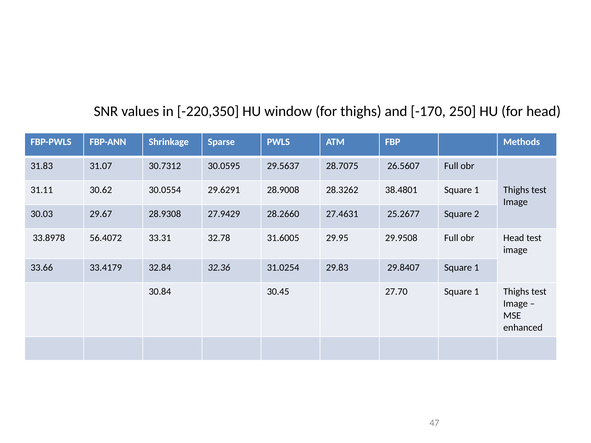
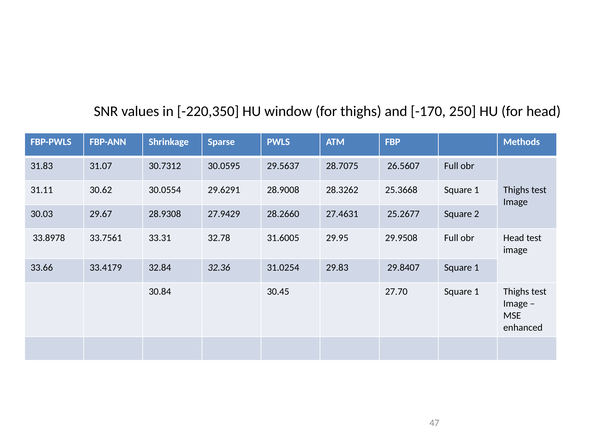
38.4801: 38.4801 -> 25.3668 (401, 190)
56.4072: 56.4072 -> 33.7561 (106, 238)
